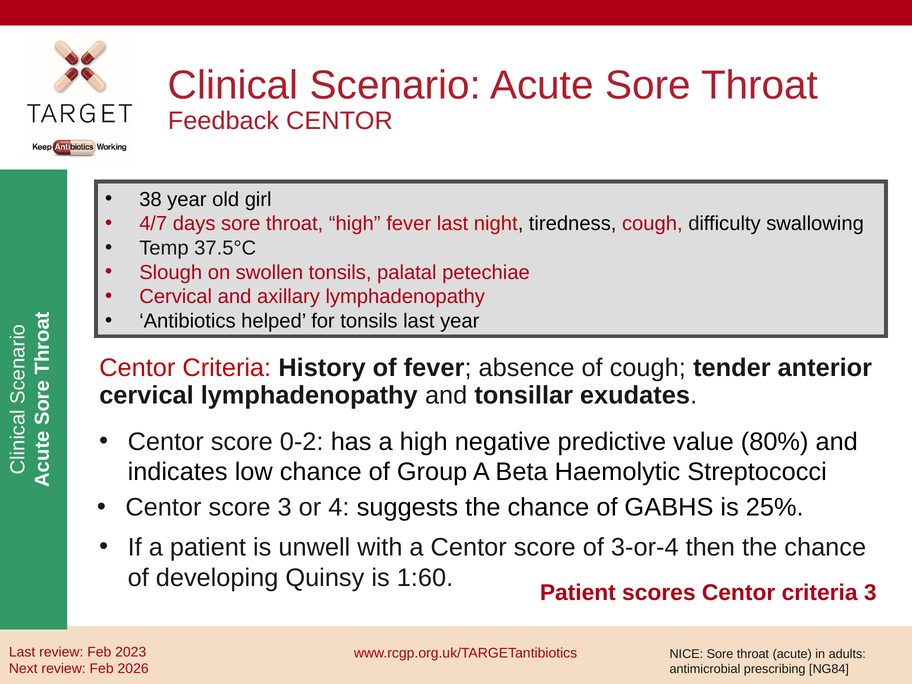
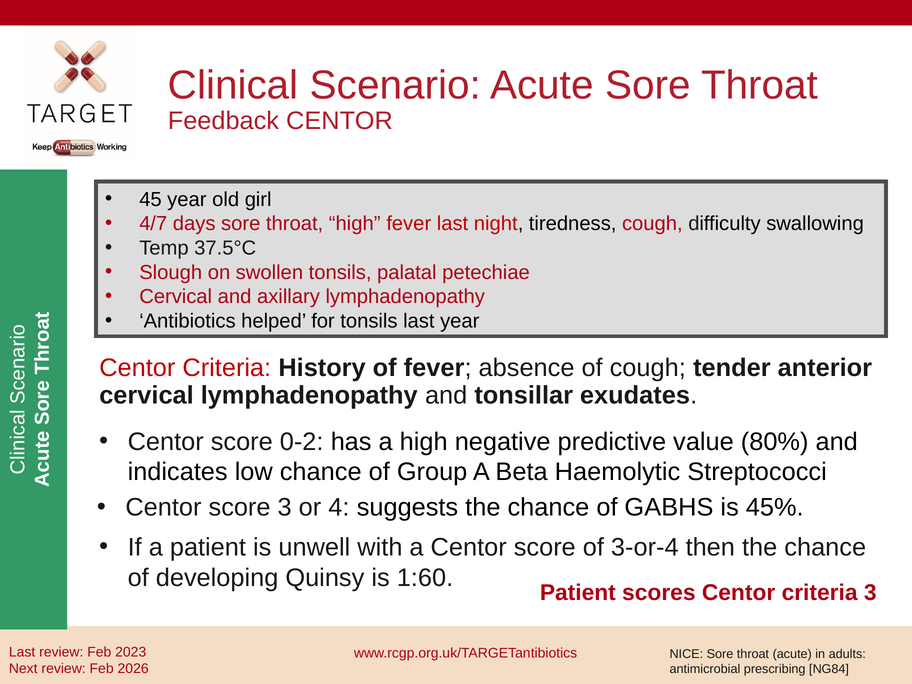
38: 38 -> 45 (150, 199)
25%: 25% -> 45% (775, 508)
